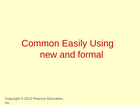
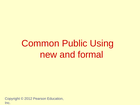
Easily: Easily -> Public (75, 43)
